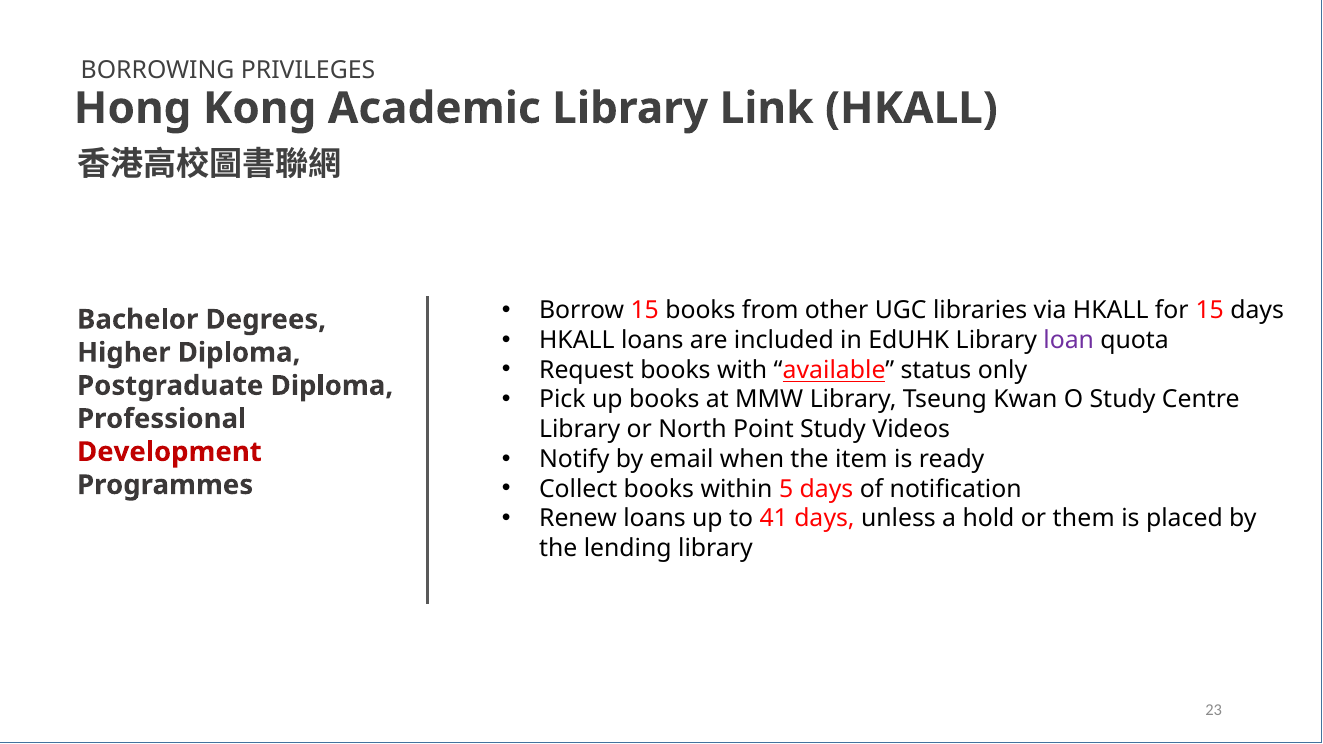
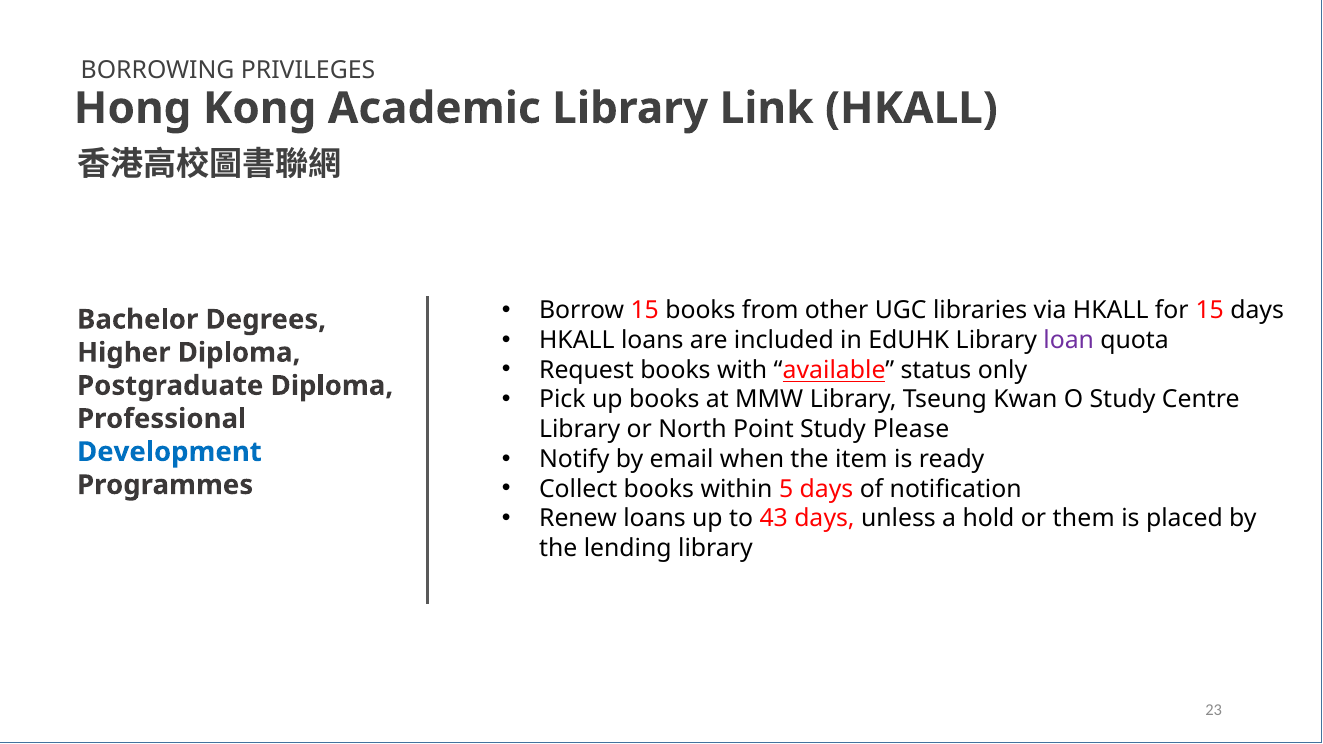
Videos: Videos -> Please (911, 430)
Development colour: red -> blue (169, 452)
41: 41 -> 43 (774, 519)
